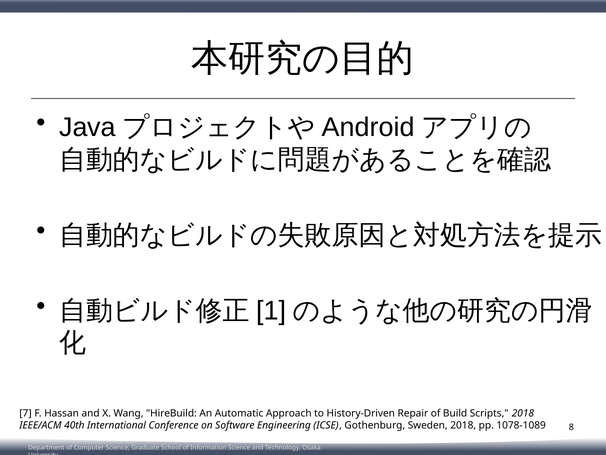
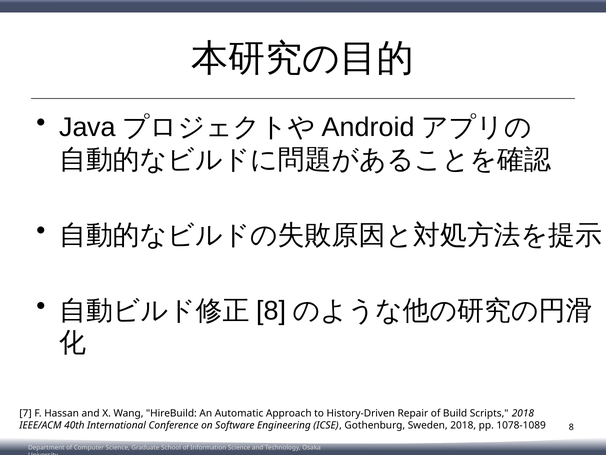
1: 1 -> 8 (271, 310)
